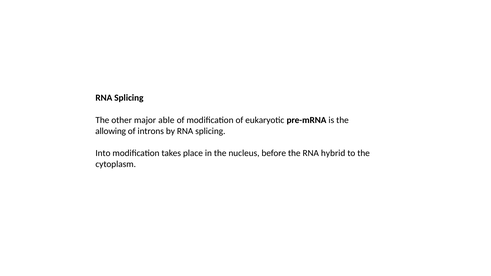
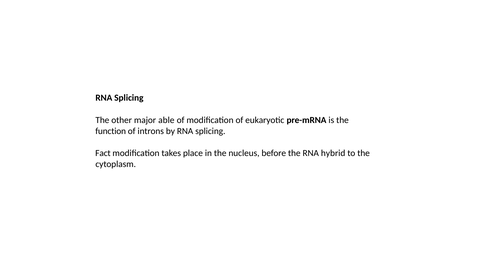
allowing: allowing -> function (111, 131)
Into: Into -> Fact (103, 153)
